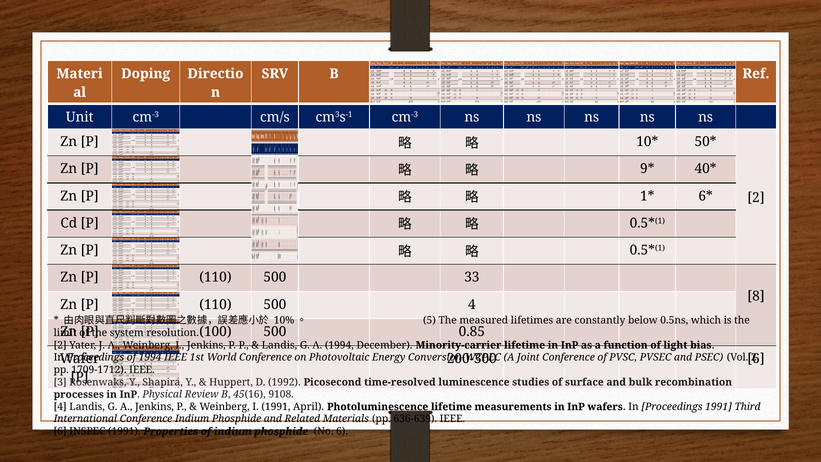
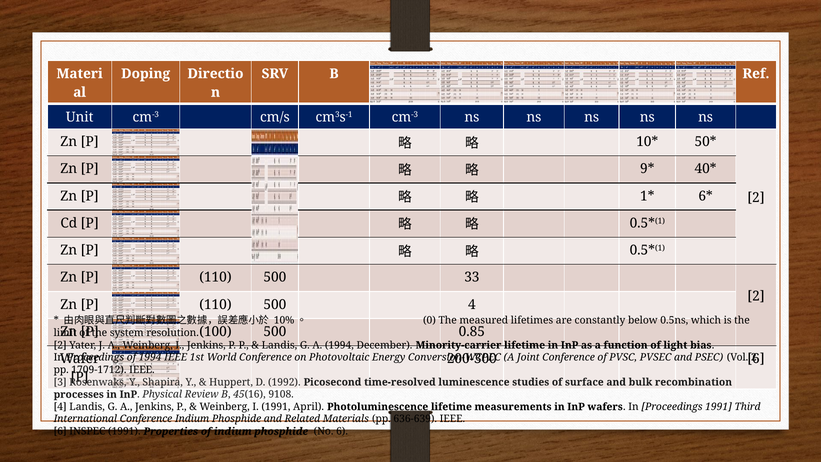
8: 8 -> 2 (756, 296)
5: 5 -> 0 (429, 320)
